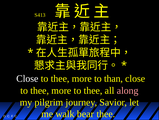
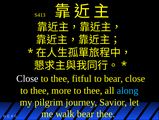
more: more -> fitful (82, 78)
to than: than -> bear (113, 78)
along colour: pink -> light blue (128, 90)
